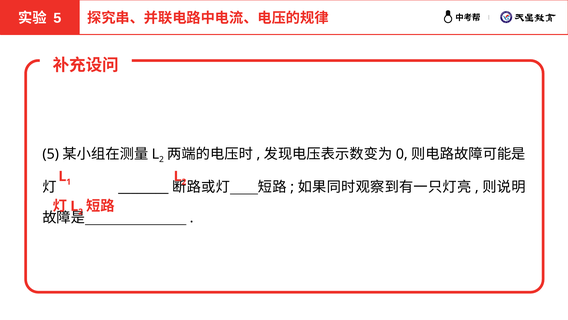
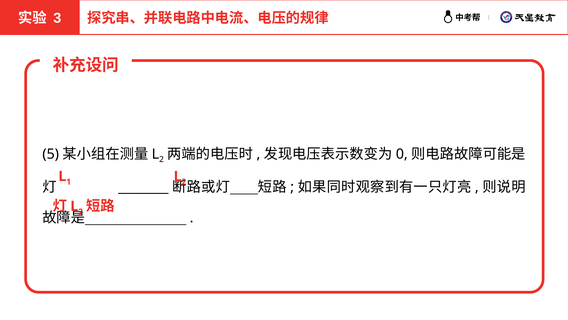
5: 5 -> 3 (57, 18)
